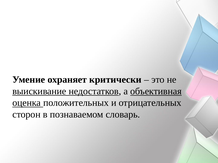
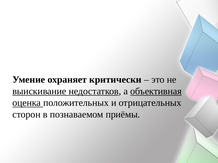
словарь: словарь -> приёмы (123, 115)
